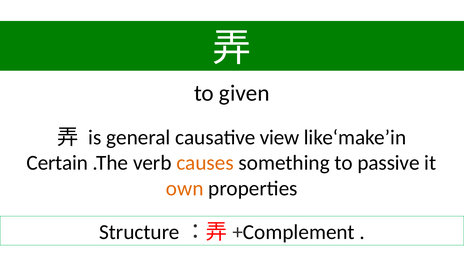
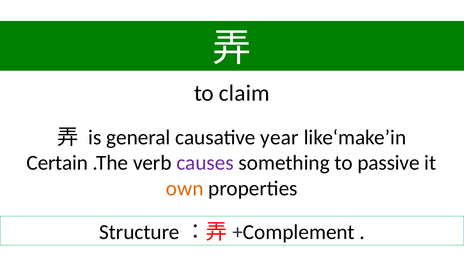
given: given -> claim (244, 93)
view: view -> year (280, 137)
causes colour: orange -> purple (205, 163)
